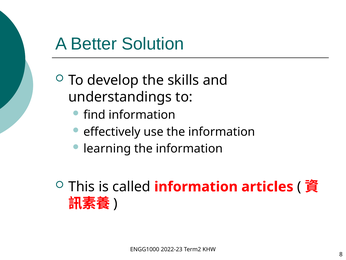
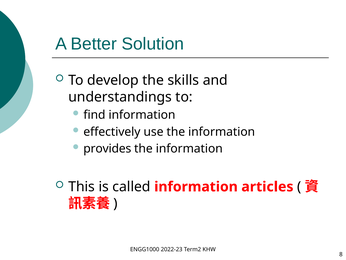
learning: learning -> provides (107, 148)
